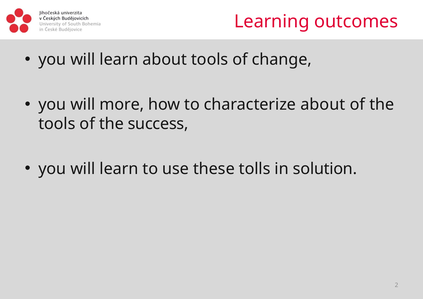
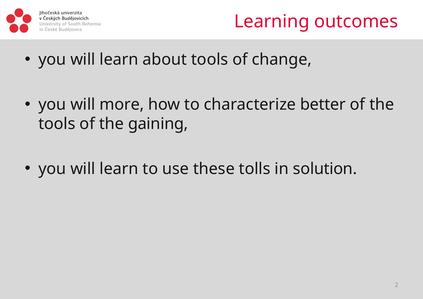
characterize about: about -> better (323, 105)
success: success -> gaining (158, 124)
